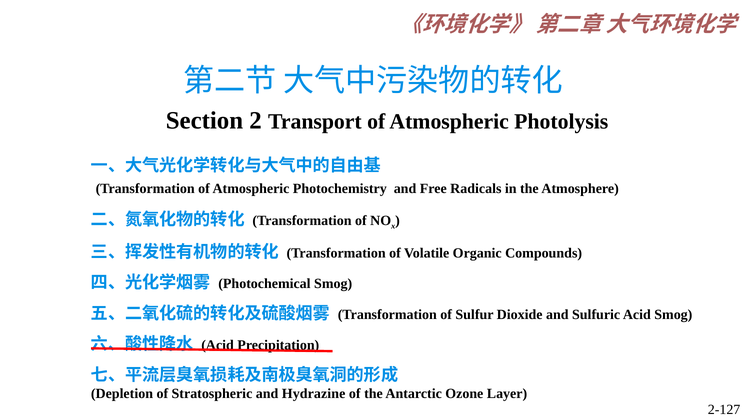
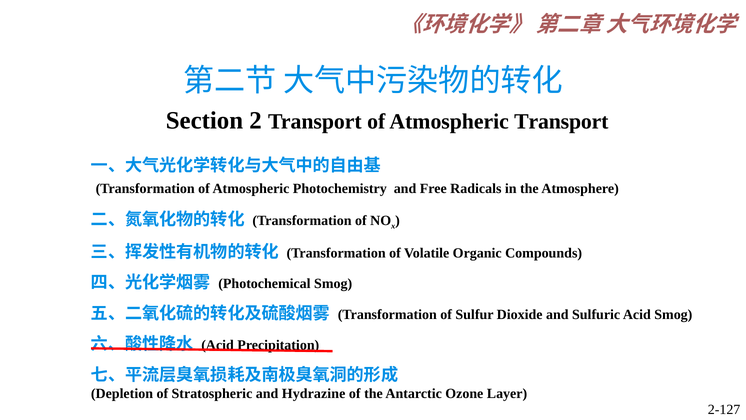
Atmospheric Photolysis: Photolysis -> Transport (561, 121)
